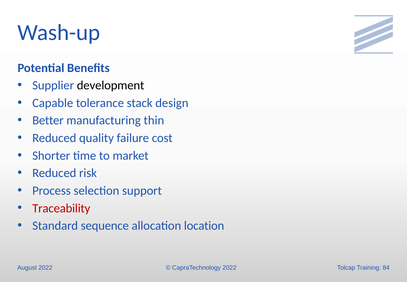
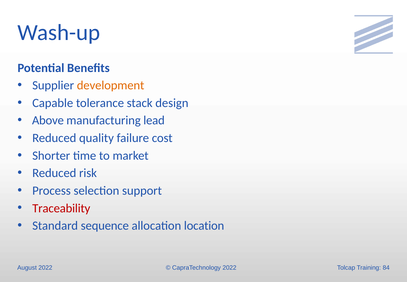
development colour: black -> orange (111, 85)
Better: Better -> Above (48, 120)
thin: thin -> lead (154, 120)
